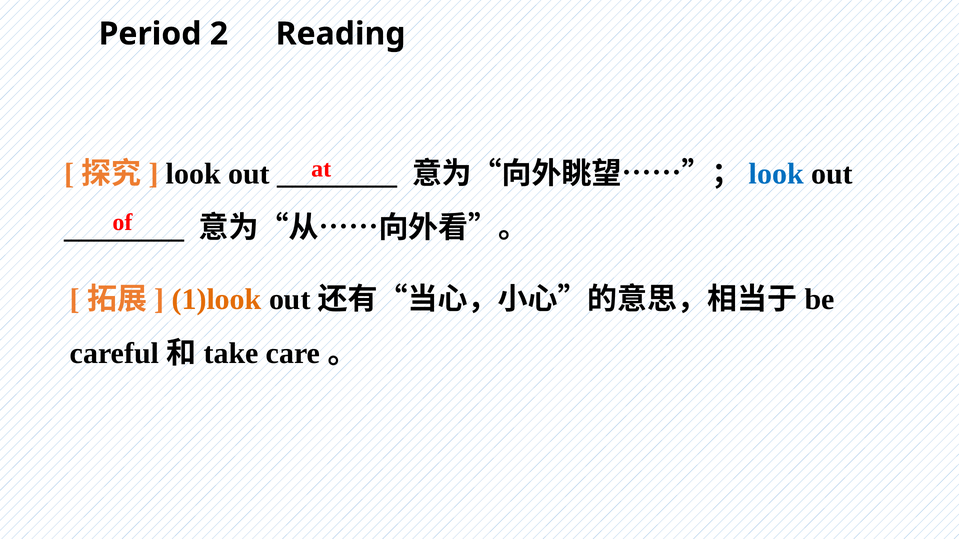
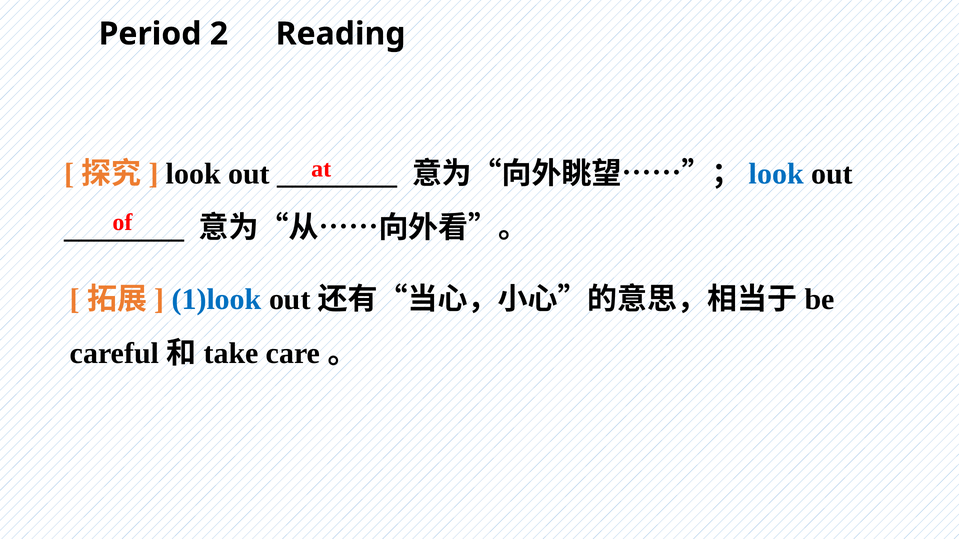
1)look colour: orange -> blue (217, 300)
